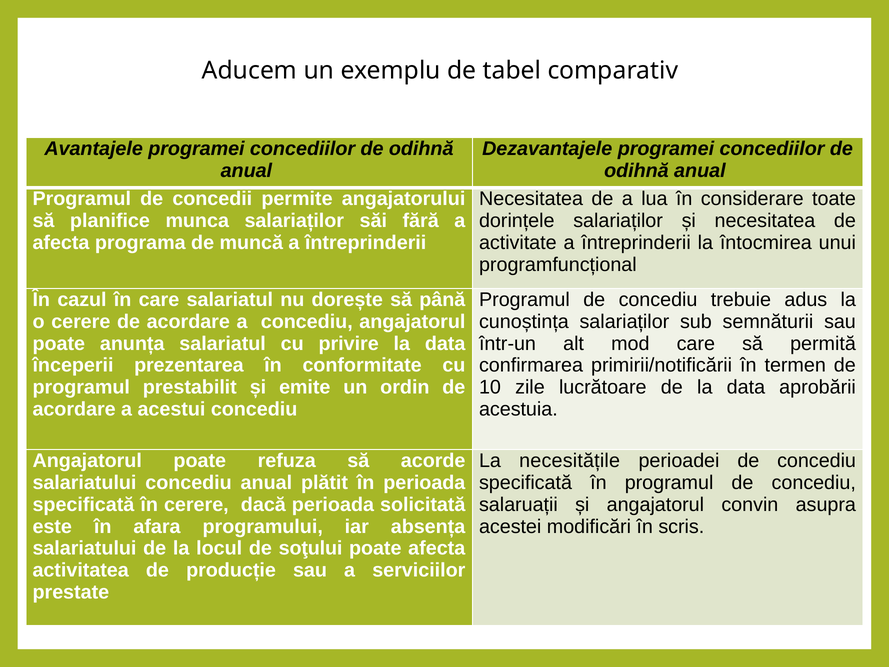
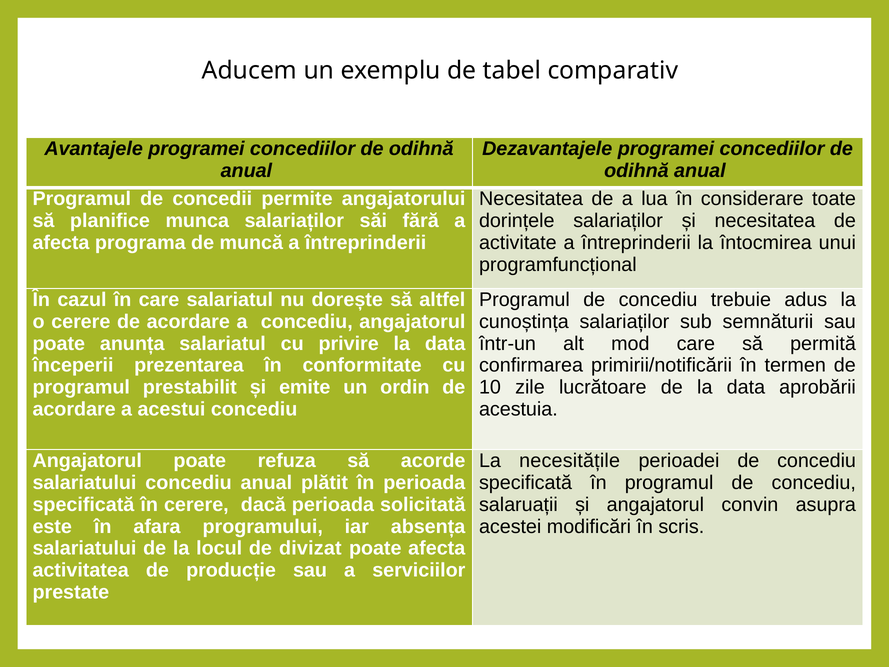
până: până -> altfel (442, 299)
soţului: soţului -> divizat (310, 548)
